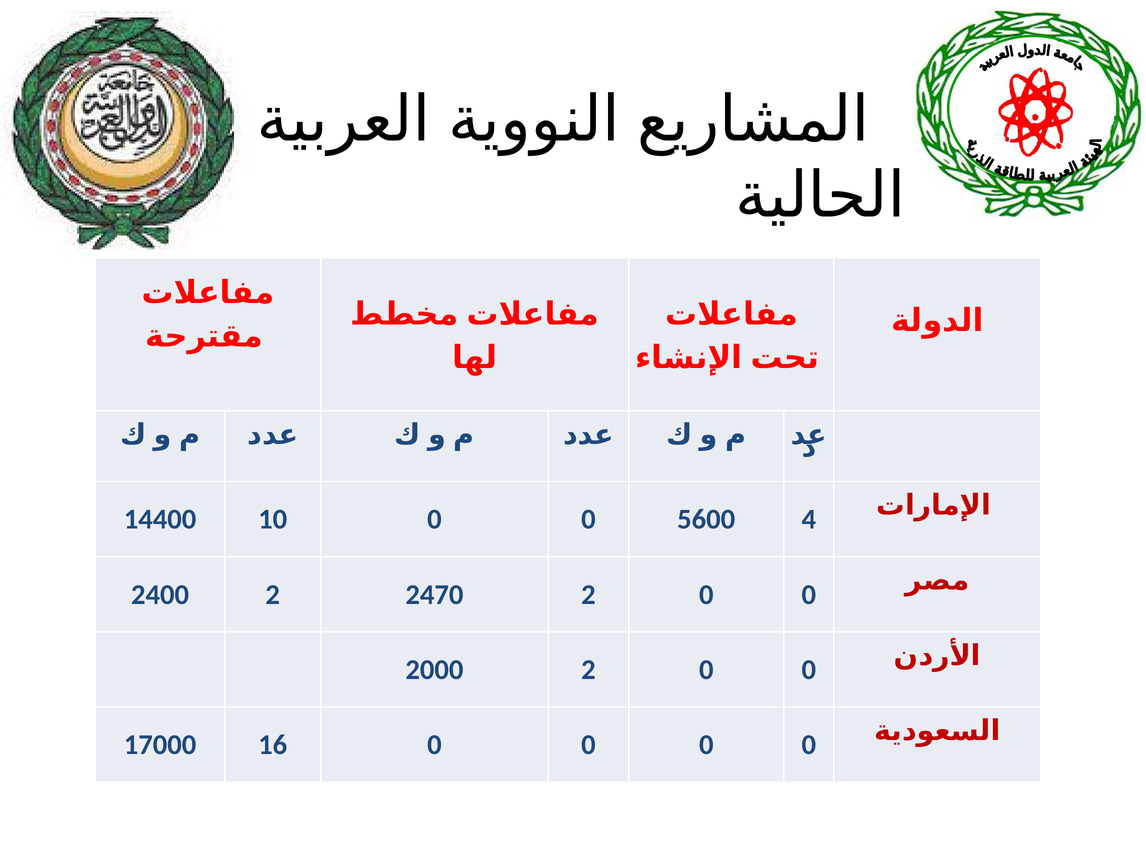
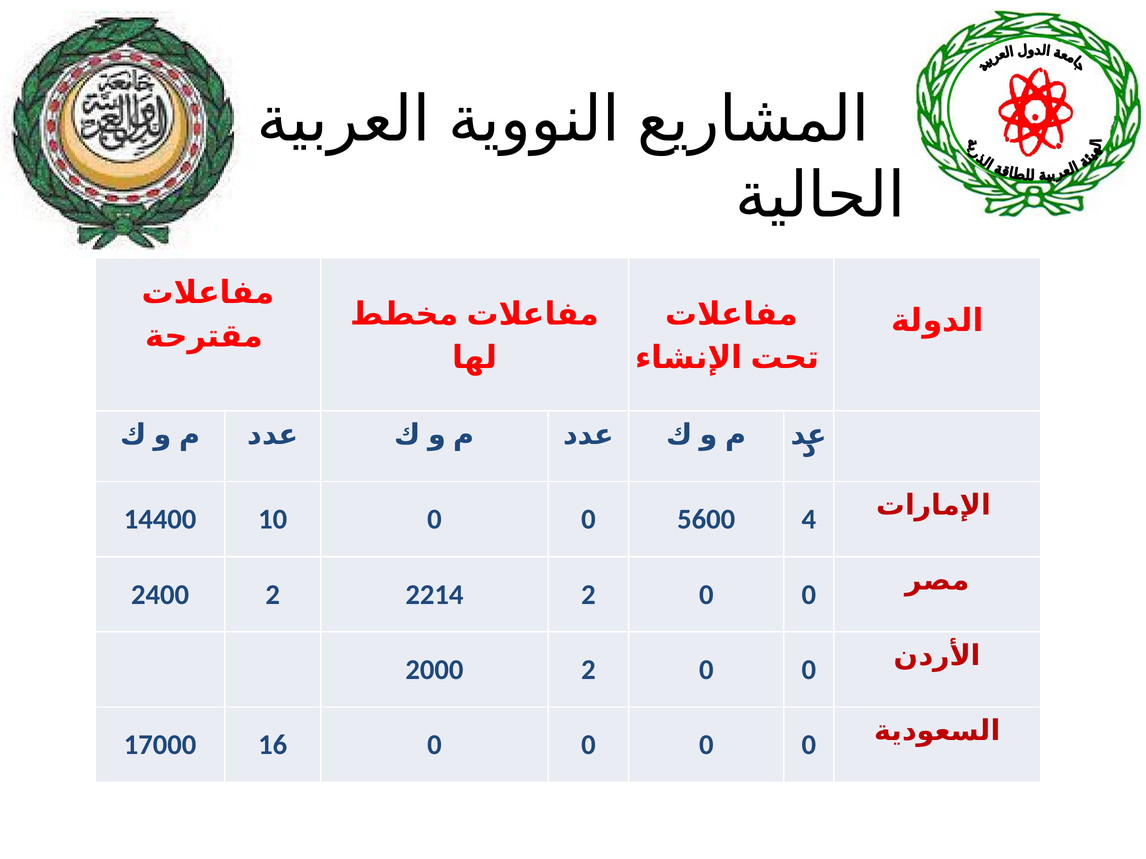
2470: 2470 -> 2214 (434, 595)
